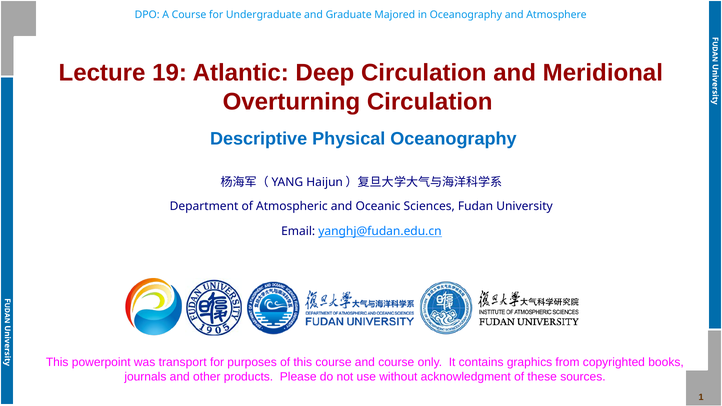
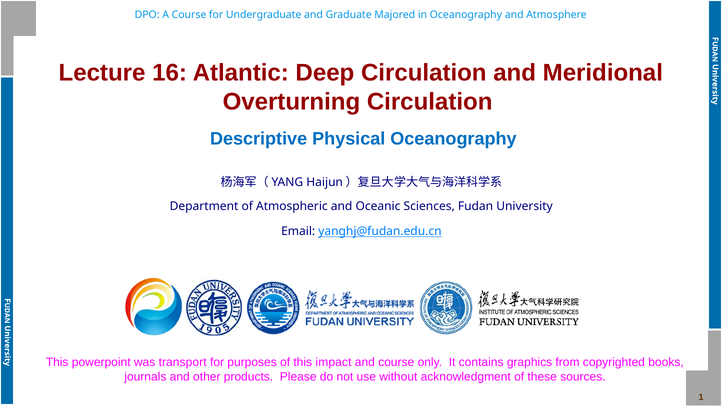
19: 19 -> 16 (170, 73)
this course: course -> impact (333, 362)
